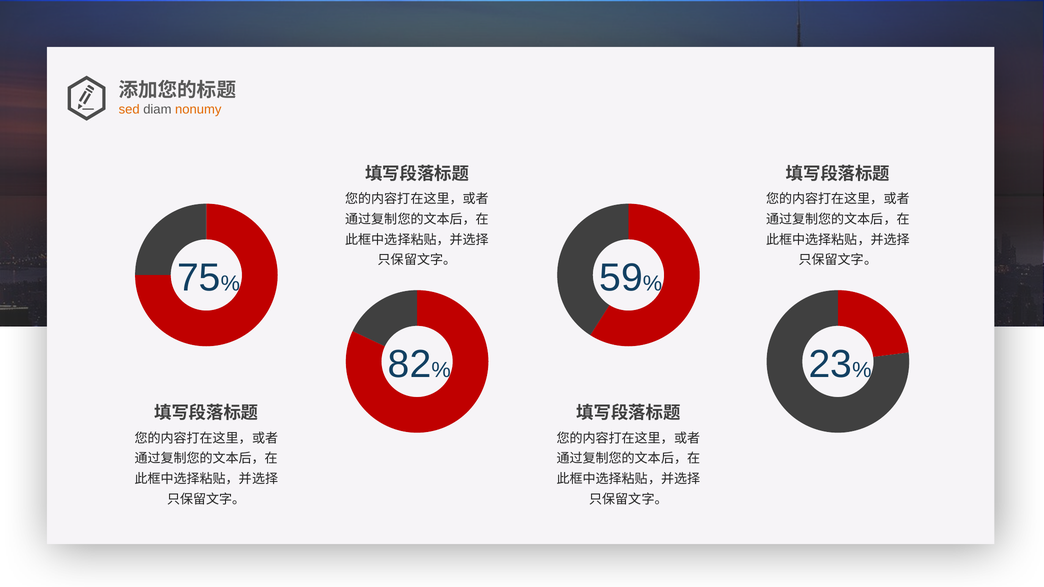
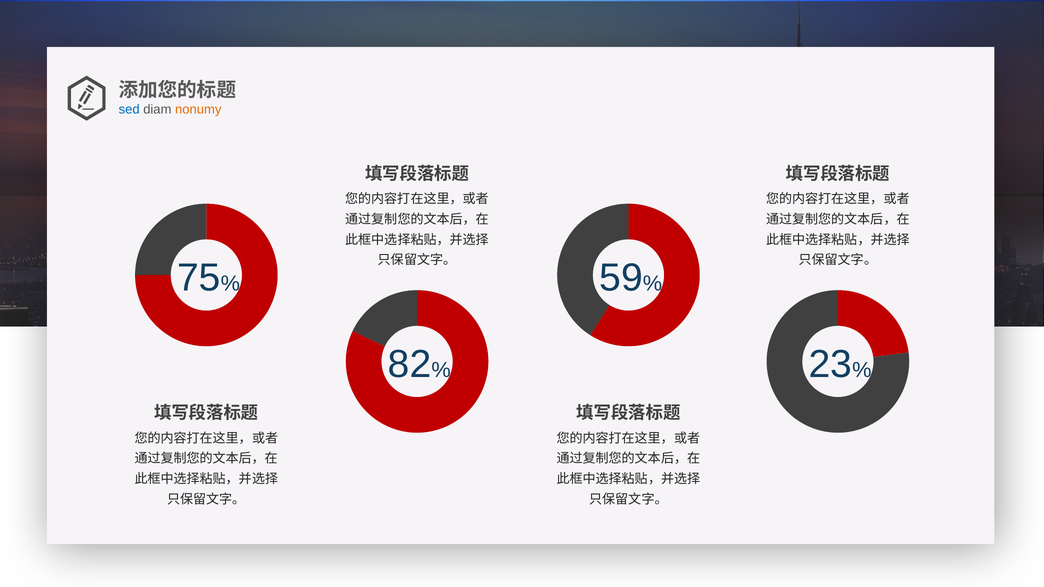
sed colour: orange -> blue (129, 110)
